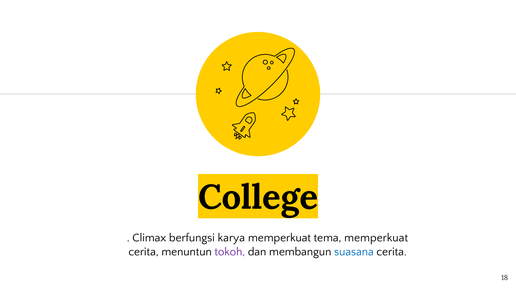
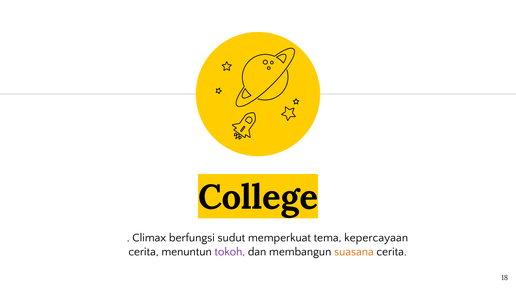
karya: karya -> sudut (231, 238)
tema memperkuat: memperkuat -> kepercayaan (376, 238)
suasana colour: blue -> orange (354, 252)
